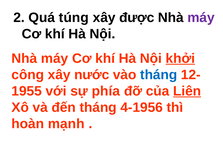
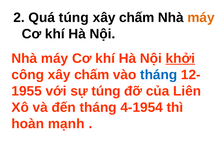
được: được -> chấm (137, 18)
máy colour: purple -> orange (201, 18)
công xây nước: nước -> chấm (92, 75)
sự phía: phía -> túng (106, 91)
Liên underline: present -> none (187, 91)
4-1956: 4-1956 -> 4-1954 (142, 108)
